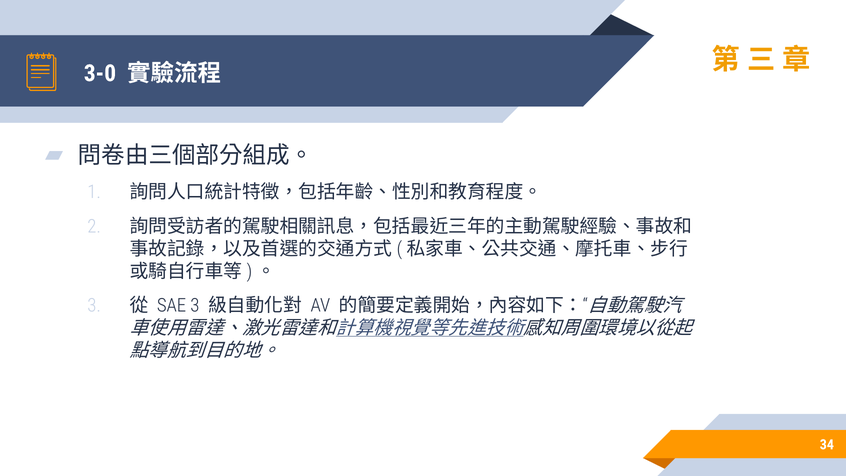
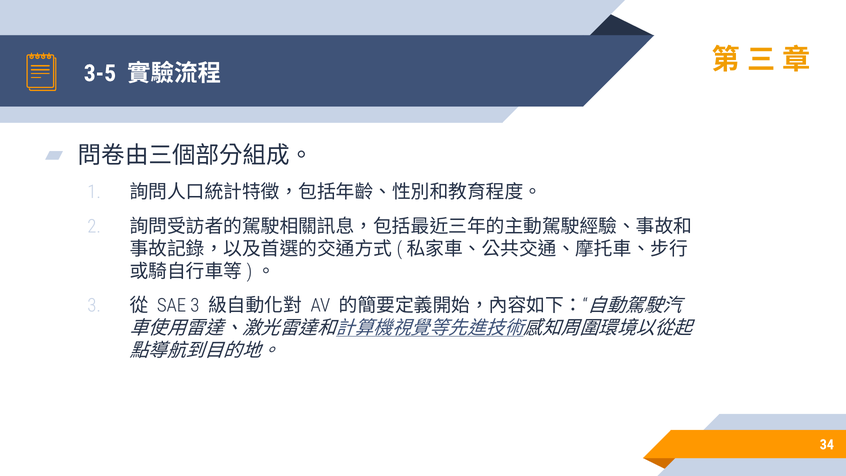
3-0: 3-0 -> 3-5 (100, 73)
